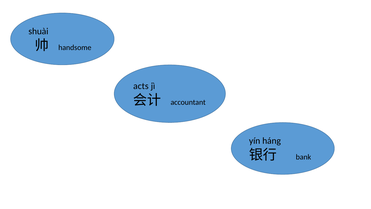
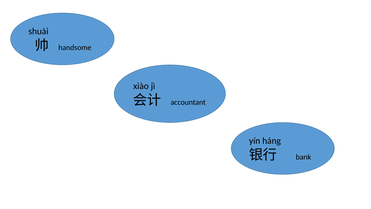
acts: acts -> xiào (141, 86)
